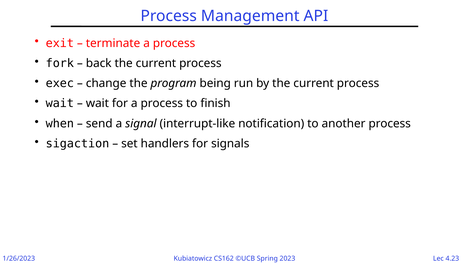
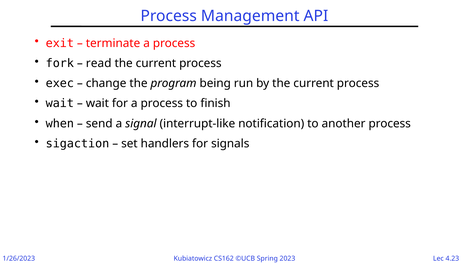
back: back -> read (99, 63)
